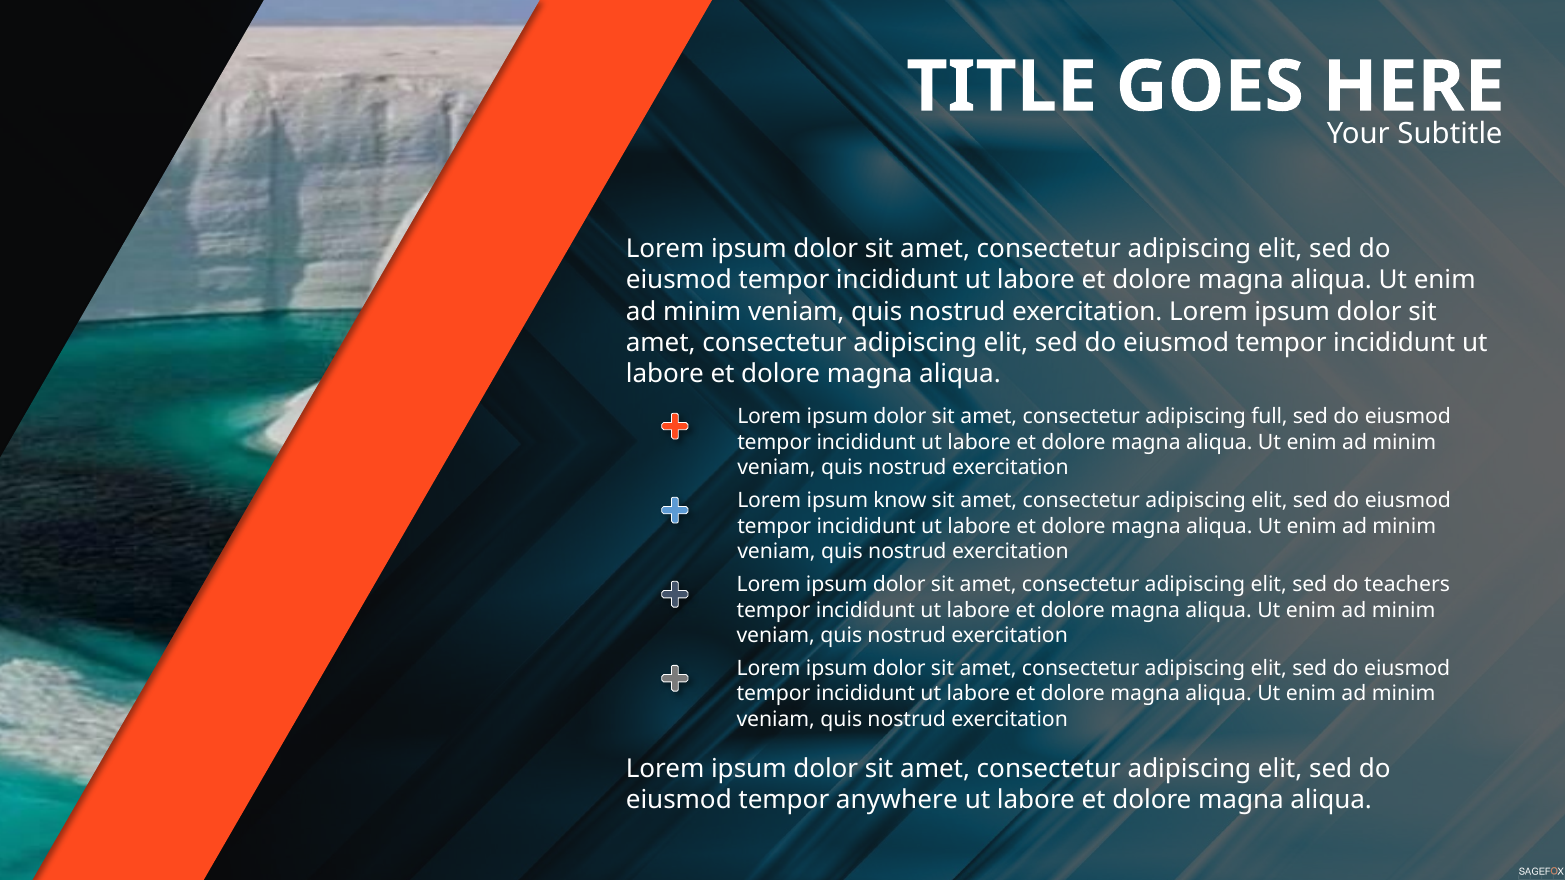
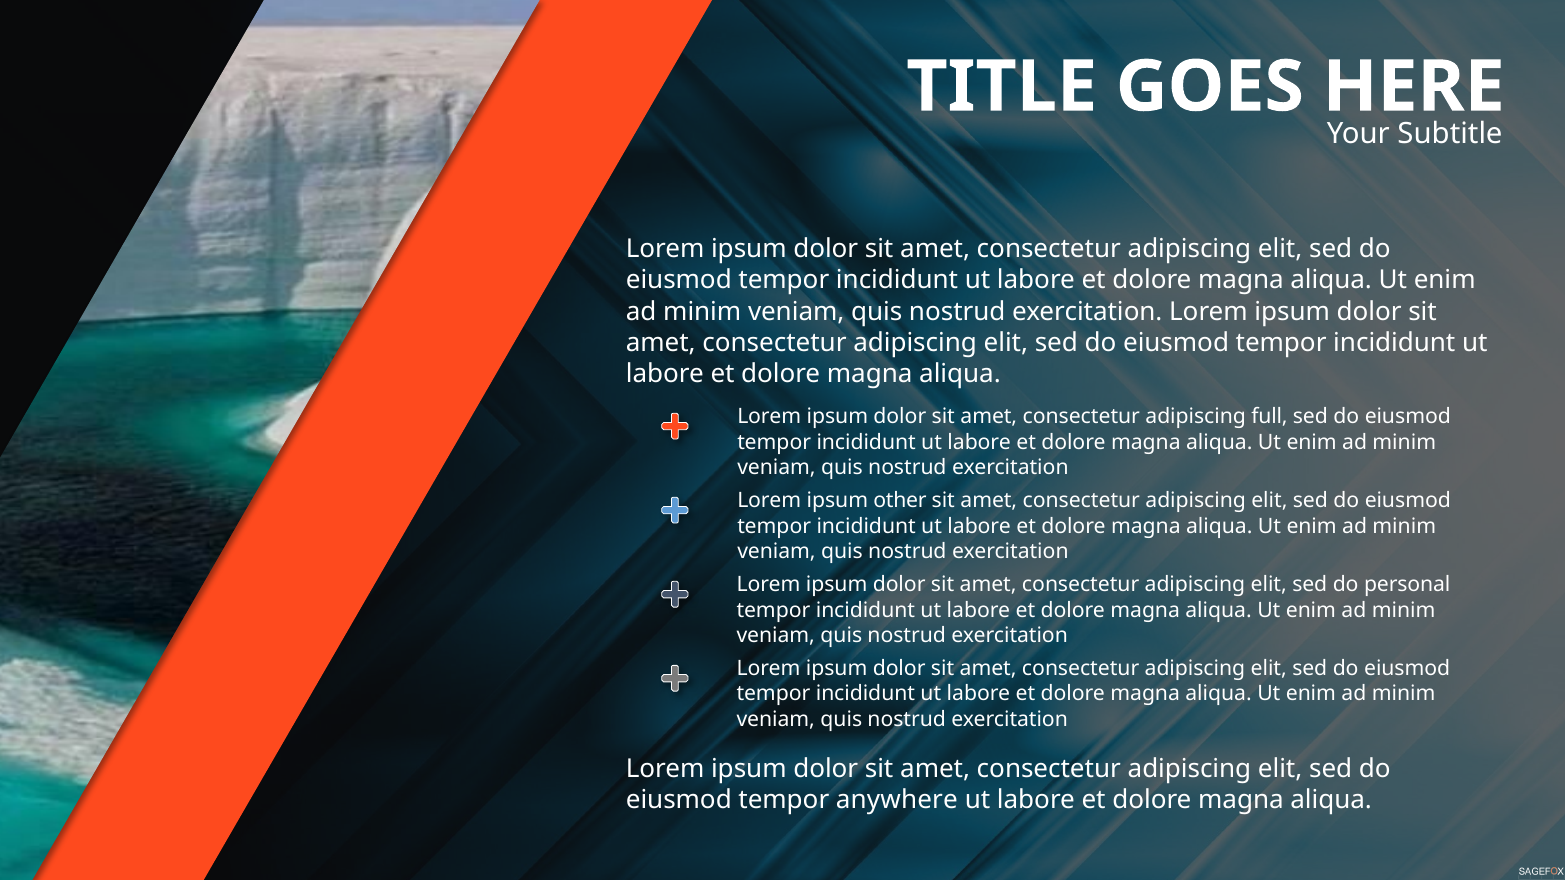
know: know -> other (900, 501)
teachers: teachers -> personal (1407, 585)
